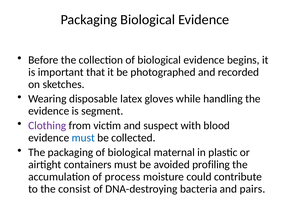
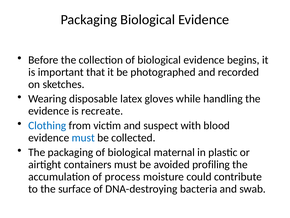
segment: segment -> recreate (102, 111)
Clothing colour: purple -> blue (47, 125)
consist: consist -> surface (75, 189)
pairs: pairs -> swab (253, 189)
